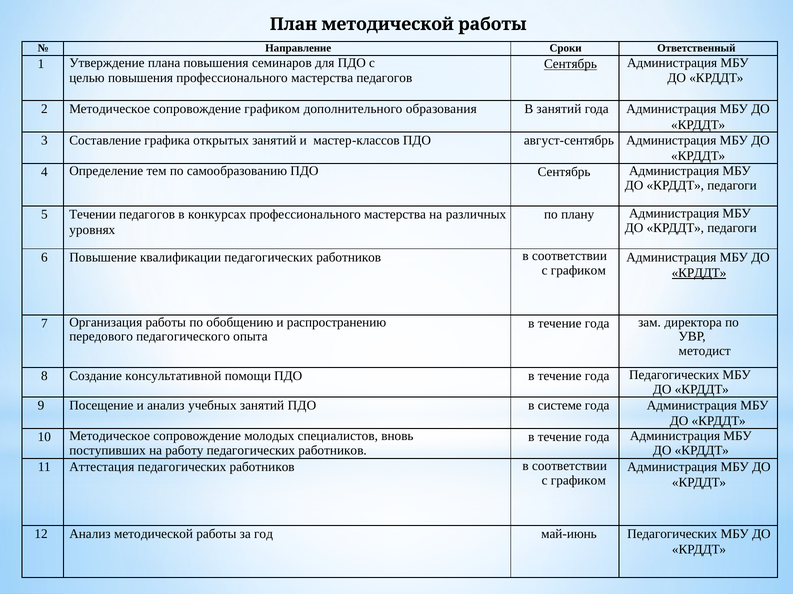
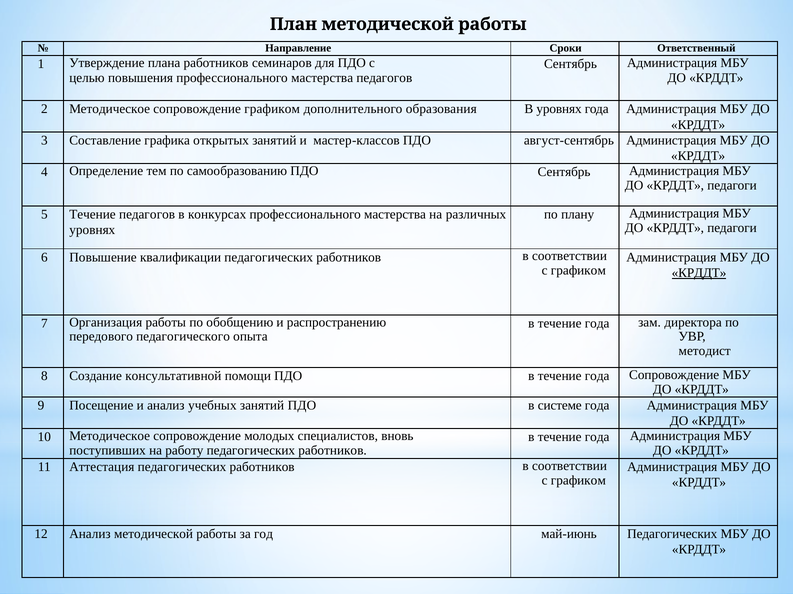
плана повышения: повышения -> работников (216, 63)
Сентябрь underline: present -> none (570, 64)
В занятий: занятий -> уровнях (559, 109)
5 Течении: Течении -> Течение (92, 215)
года Педагогических: Педагогических -> Сопровождение (674, 375)
